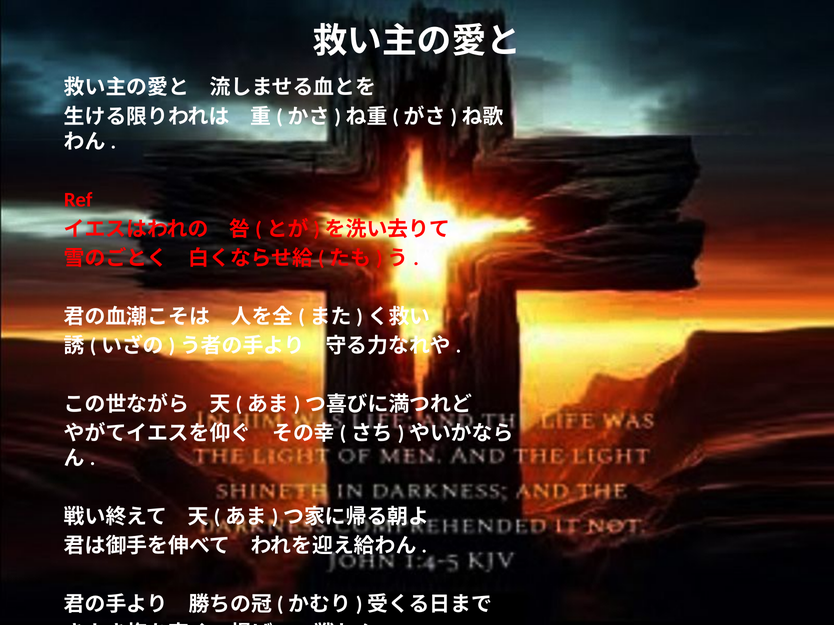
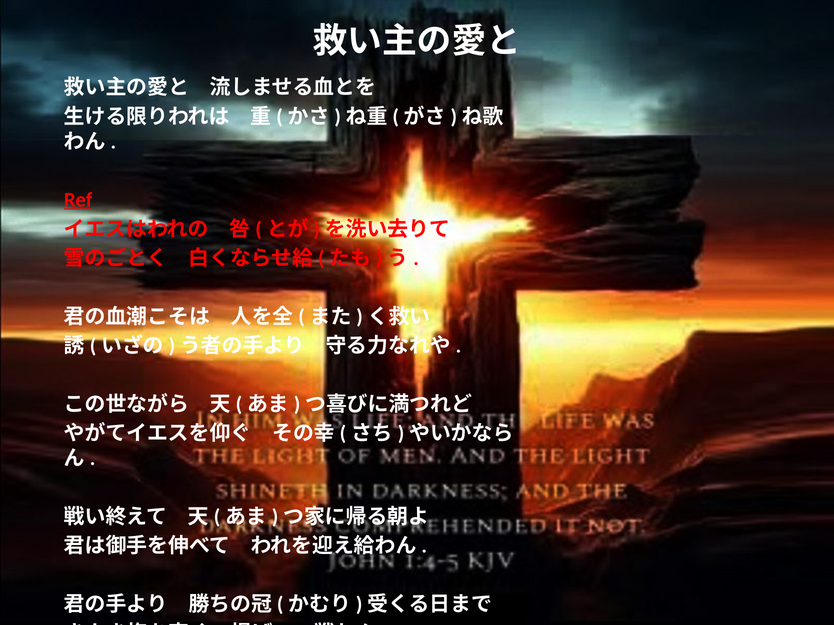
Ref underline: none -> present (78, 200)
